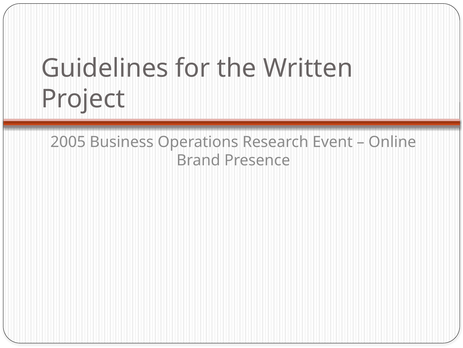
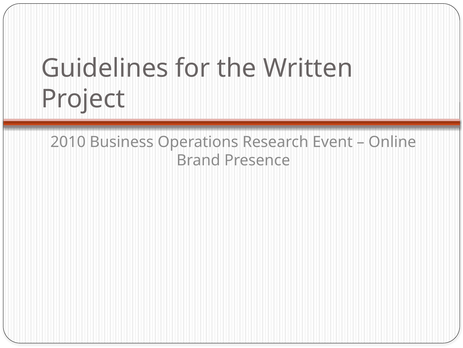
2005: 2005 -> 2010 (68, 142)
